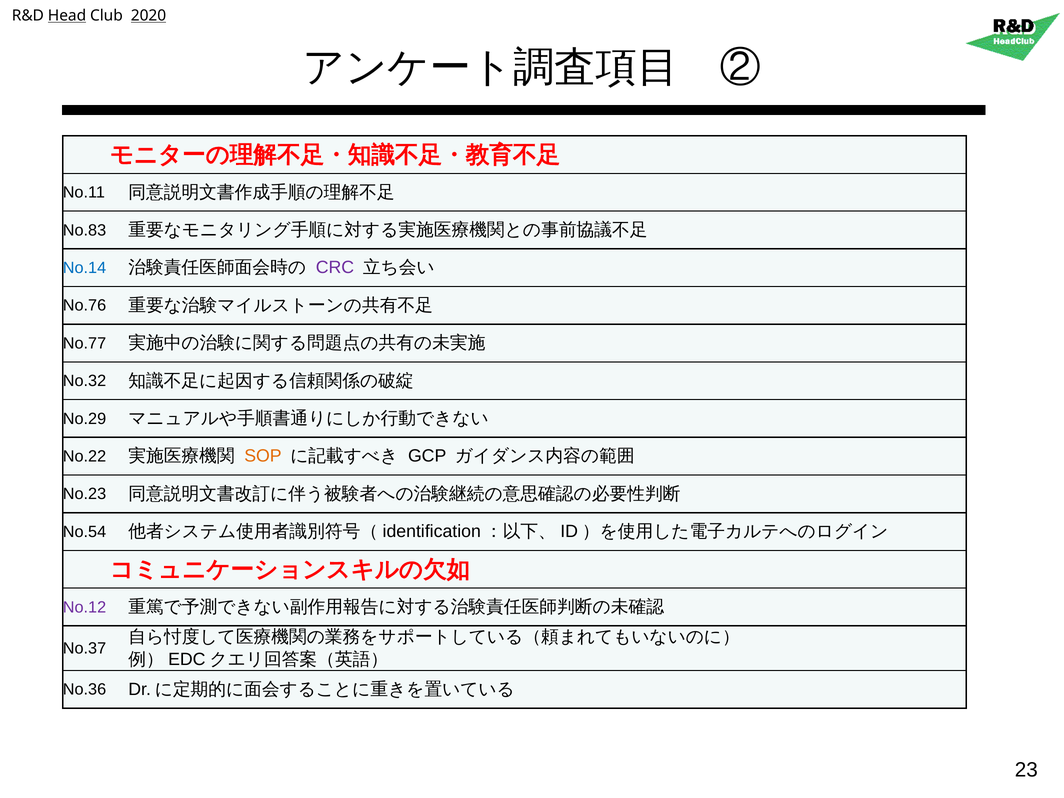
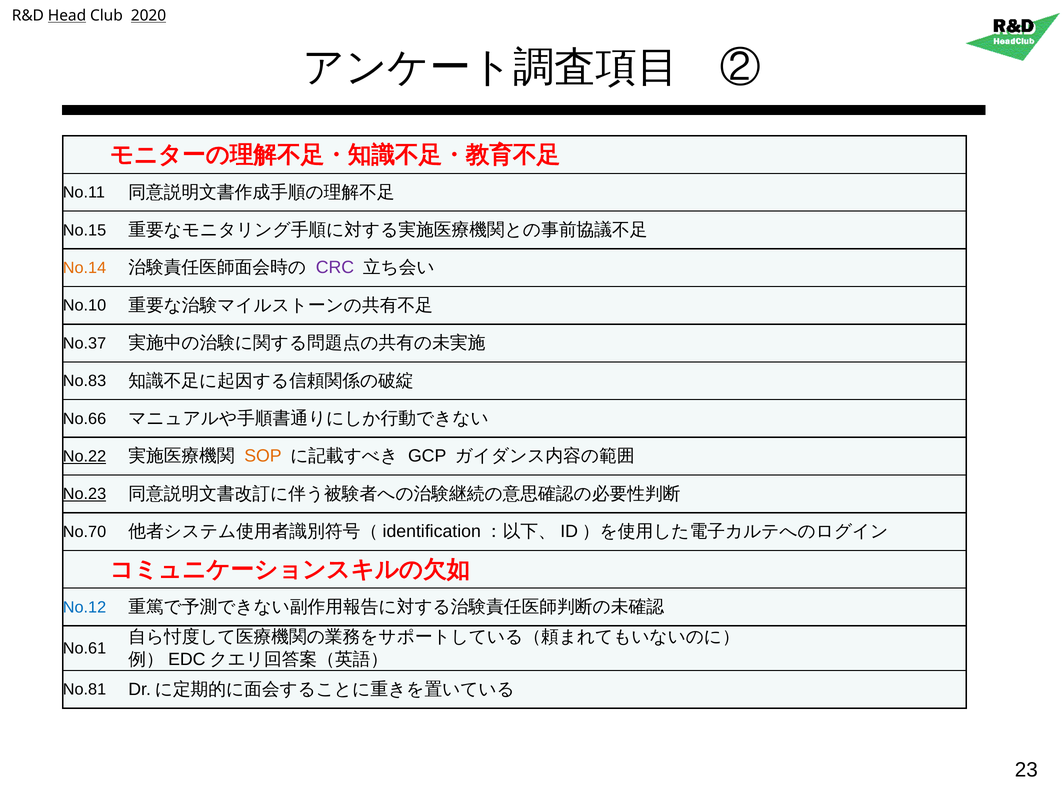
No.83: No.83 -> No.15 (84, 230)
No.14 colour: blue -> orange (84, 268)
No.76: No.76 -> No.10 (84, 306)
No.77: No.77 -> No.37 (84, 343)
No.32: No.32 -> No.83 (84, 381)
No.29: No.29 -> No.66 (84, 419)
No.22 underline: none -> present (84, 456)
No.23 underline: none -> present (84, 494)
No.54: No.54 -> No.70 (84, 532)
No.12 colour: purple -> blue (84, 607)
No.37: No.37 -> No.61 (84, 648)
No.36: No.36 -> No.81 (84, 690)
